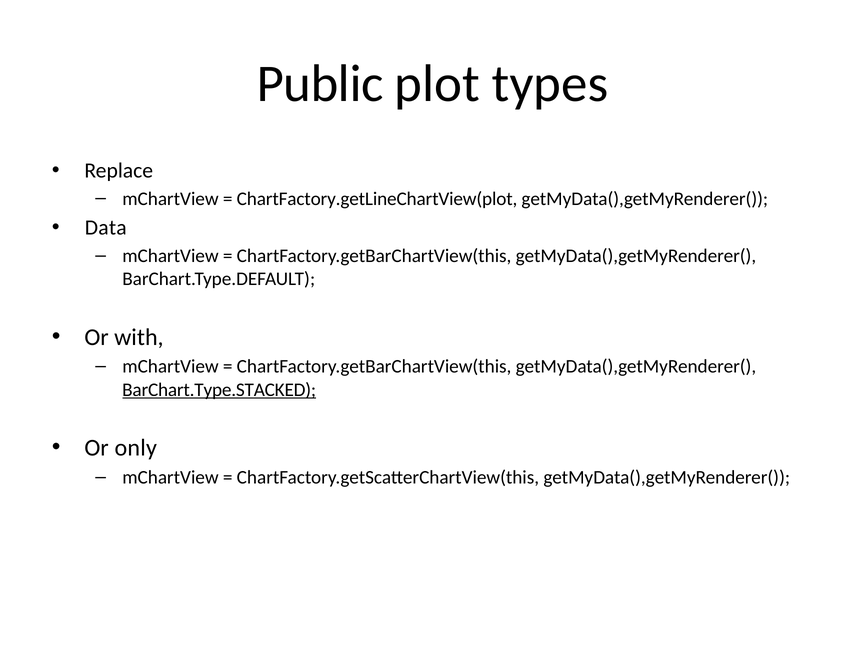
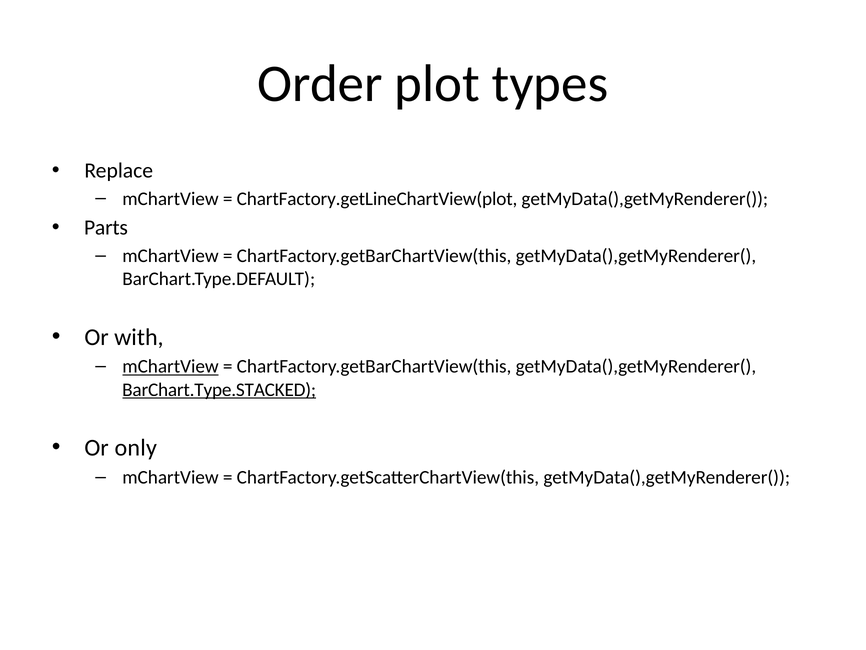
Public: Public -> Order (320, 84)
Data: Data -> Parts (106, 228)
mChartView underline: none -> present (170, 366)
